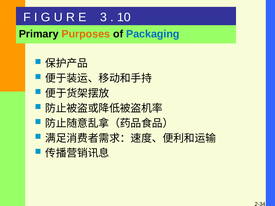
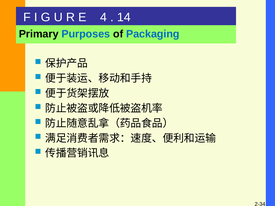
3: 3 -> 4 (103, 17)
10: 10 -> 14 (124, 17)
Purposes colour: orange -> blue (86, 34)
